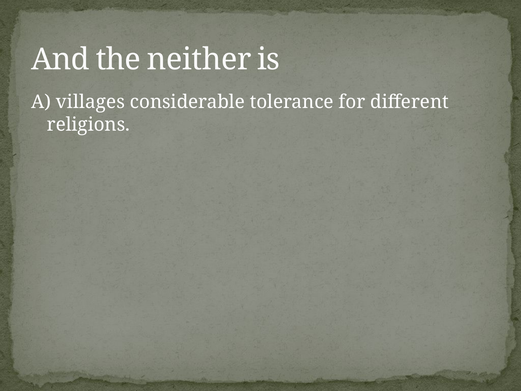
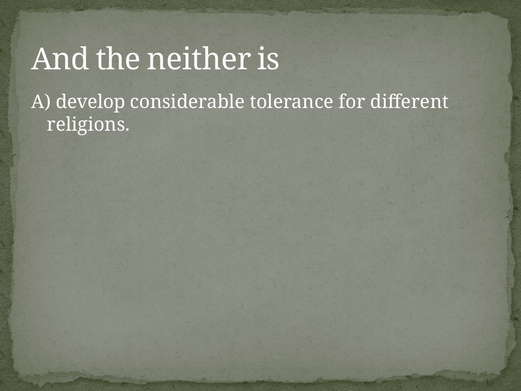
villages: villages -> develop (91, 102)
